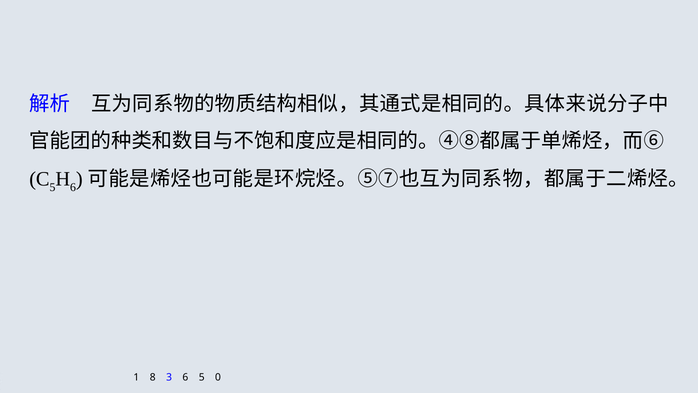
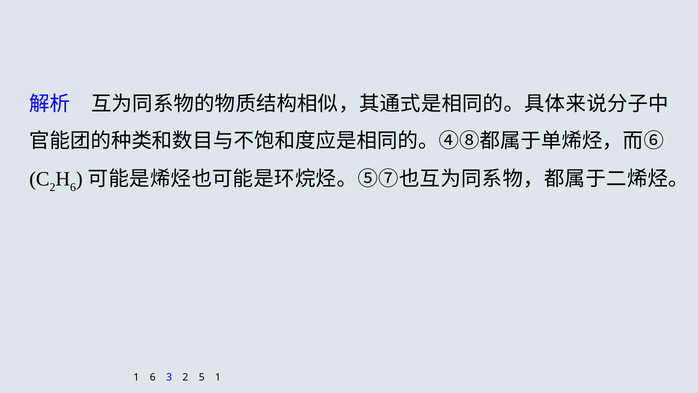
5: 5 -> 2 (53, 187)
1 8: 8 -> 6 (153, 377)
3 6: 6 -> 2 (185, 377)
5 0: 0 -> 1 (218, 377)
